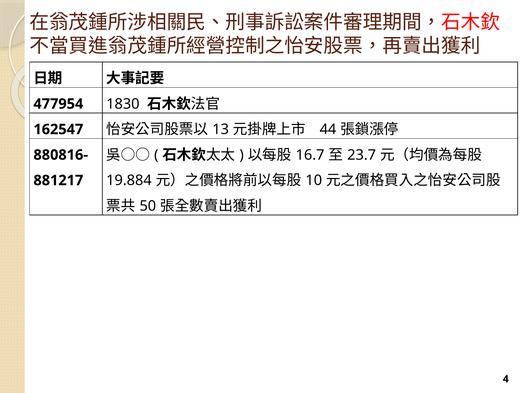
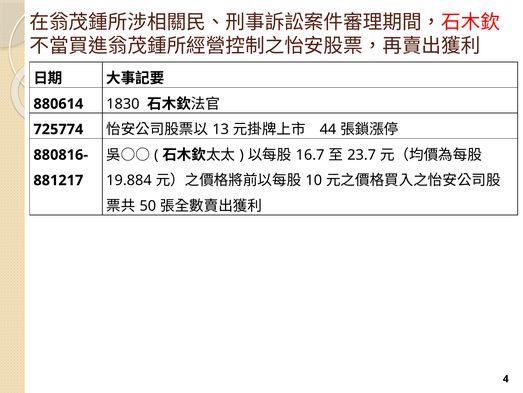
477954: 477954 -> 880614 (58, 104)
162547: 162547 -> 725774 (58, 129)
